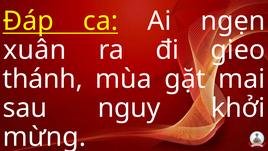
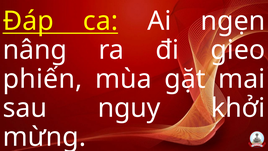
xuân: xuân -> nâng (35, 50)
thánh: thánh -> phiến (43, 79)
